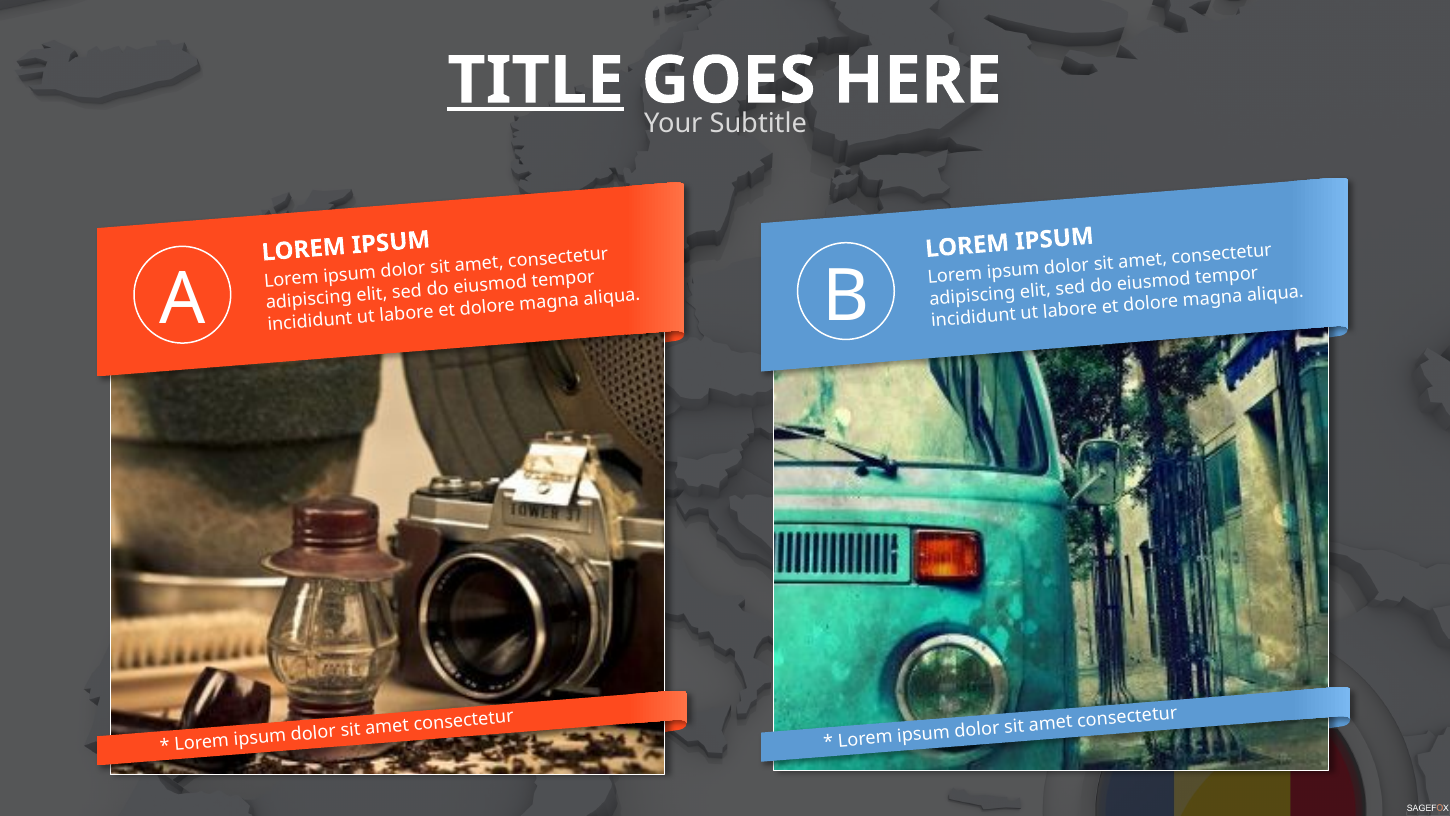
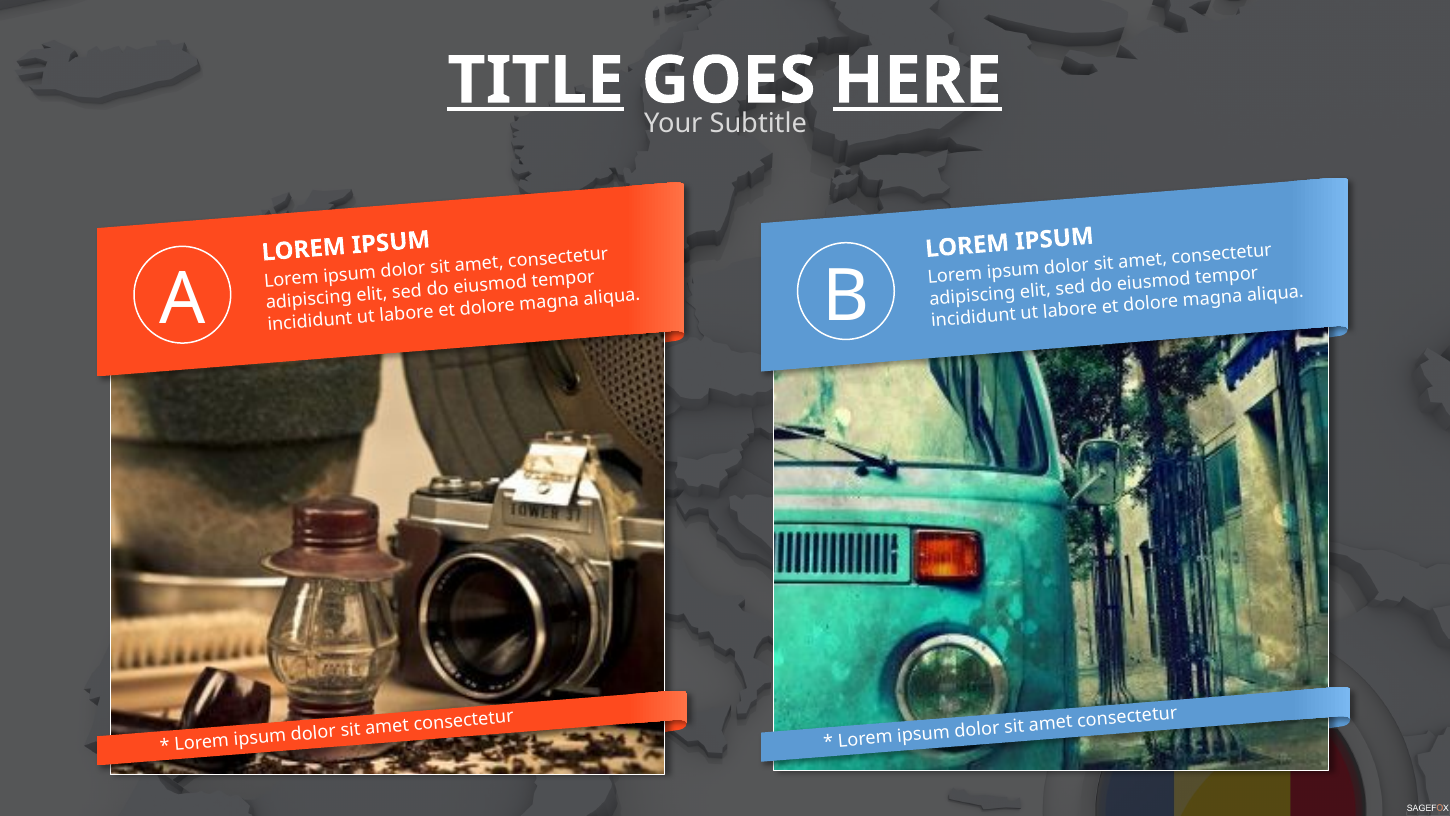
HERE underline: none -> present (917, 81)
